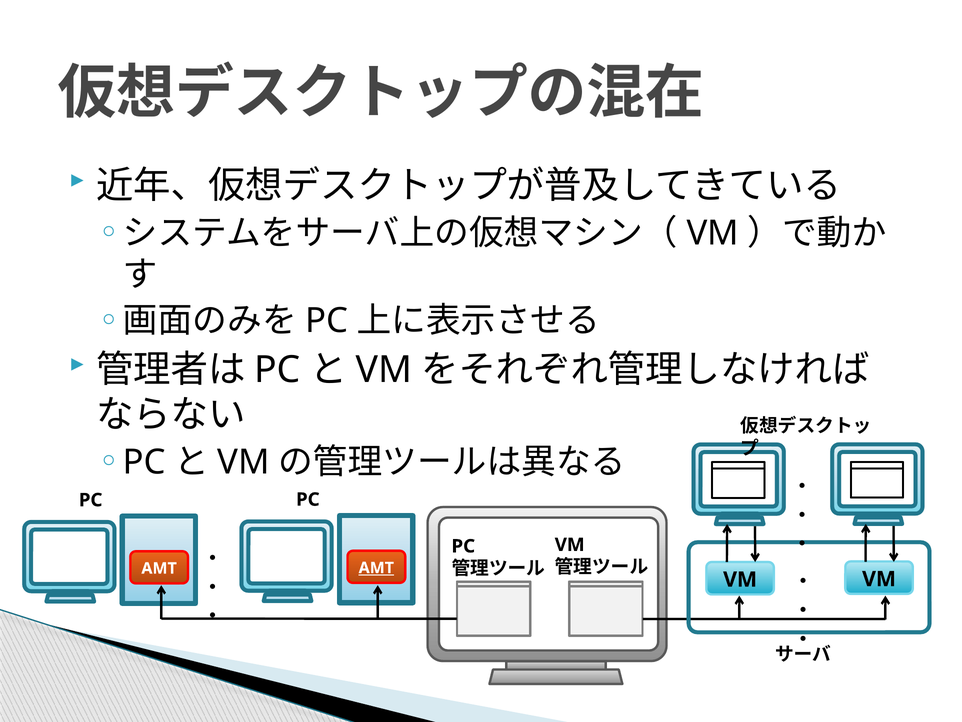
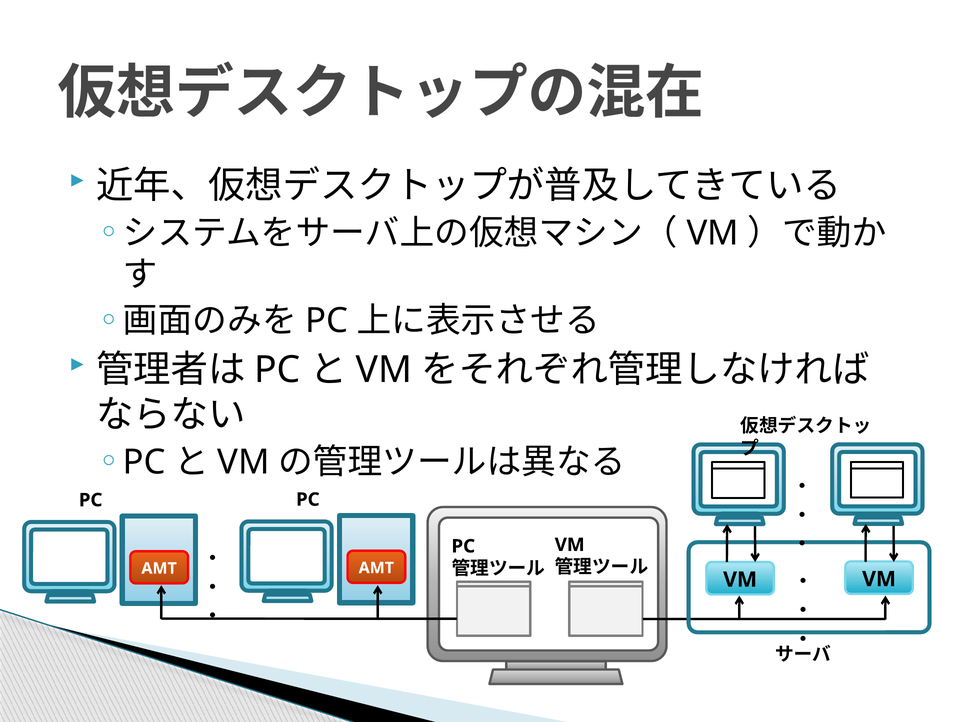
AMT underline: present -> none (376, 568)
